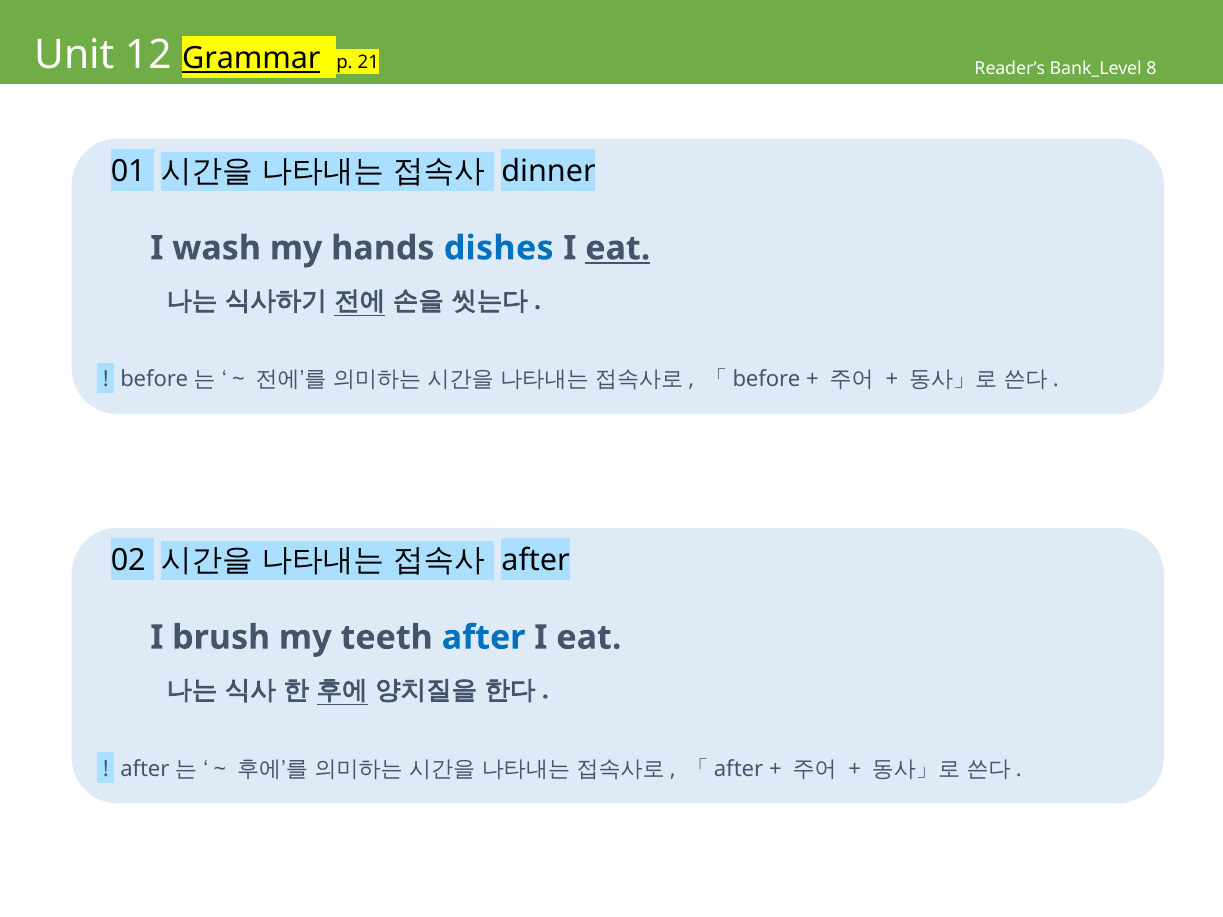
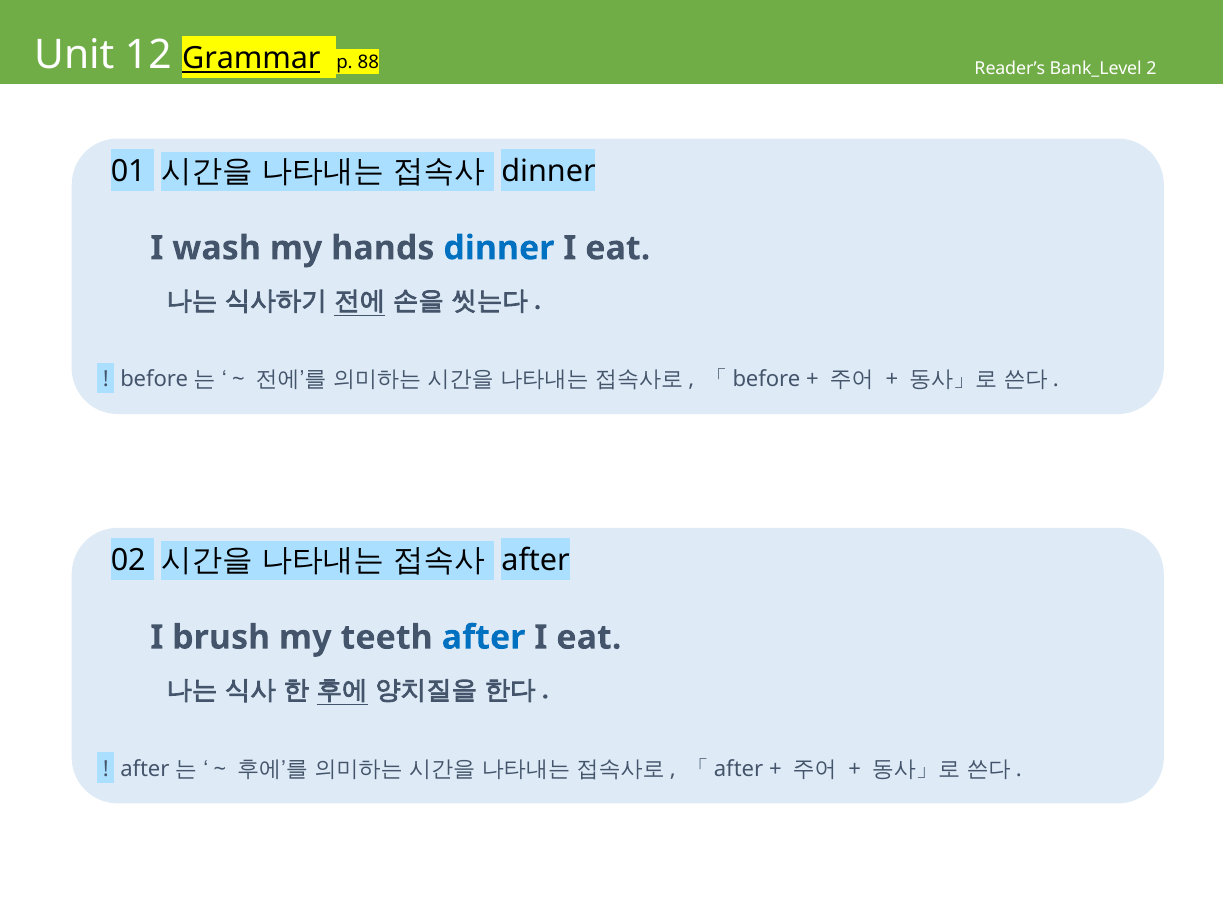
21: 21 -> 88 (368, 63)
8: 8 -> 2 (1151, 69)
hands dishes: dishes -> dinner (499, 248)
eat underline: present -> none (618, 248)
